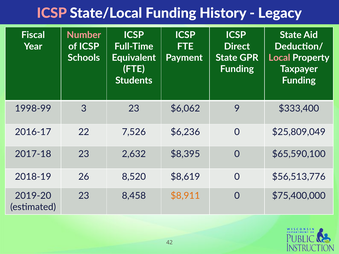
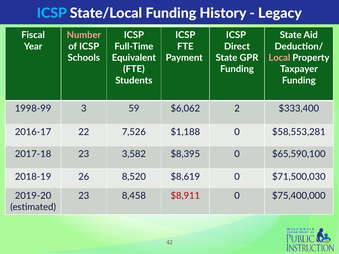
ICSP colour: pink -> light blue (52, 13)
3 23: 23 -> 59 (134, 109)
9: 9 -> 2 (237, 109)
$6,236: $6,236 -> $1,188 (185, 132)
$25,809,049: $25,809,049 -> $58,553,281 (299, 132)
2,632: 2,632 -> 3,582 (134, 154)
$56,513,776: $56,513,776 -> $71,500,030 (299, 177)
$8,911 colour: orange -> red (185, 196)
